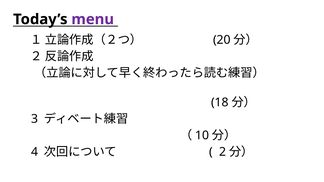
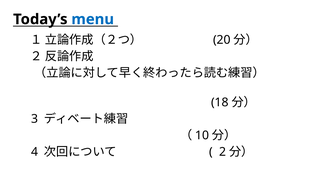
menu colour: purple -> blue (93, 19)
